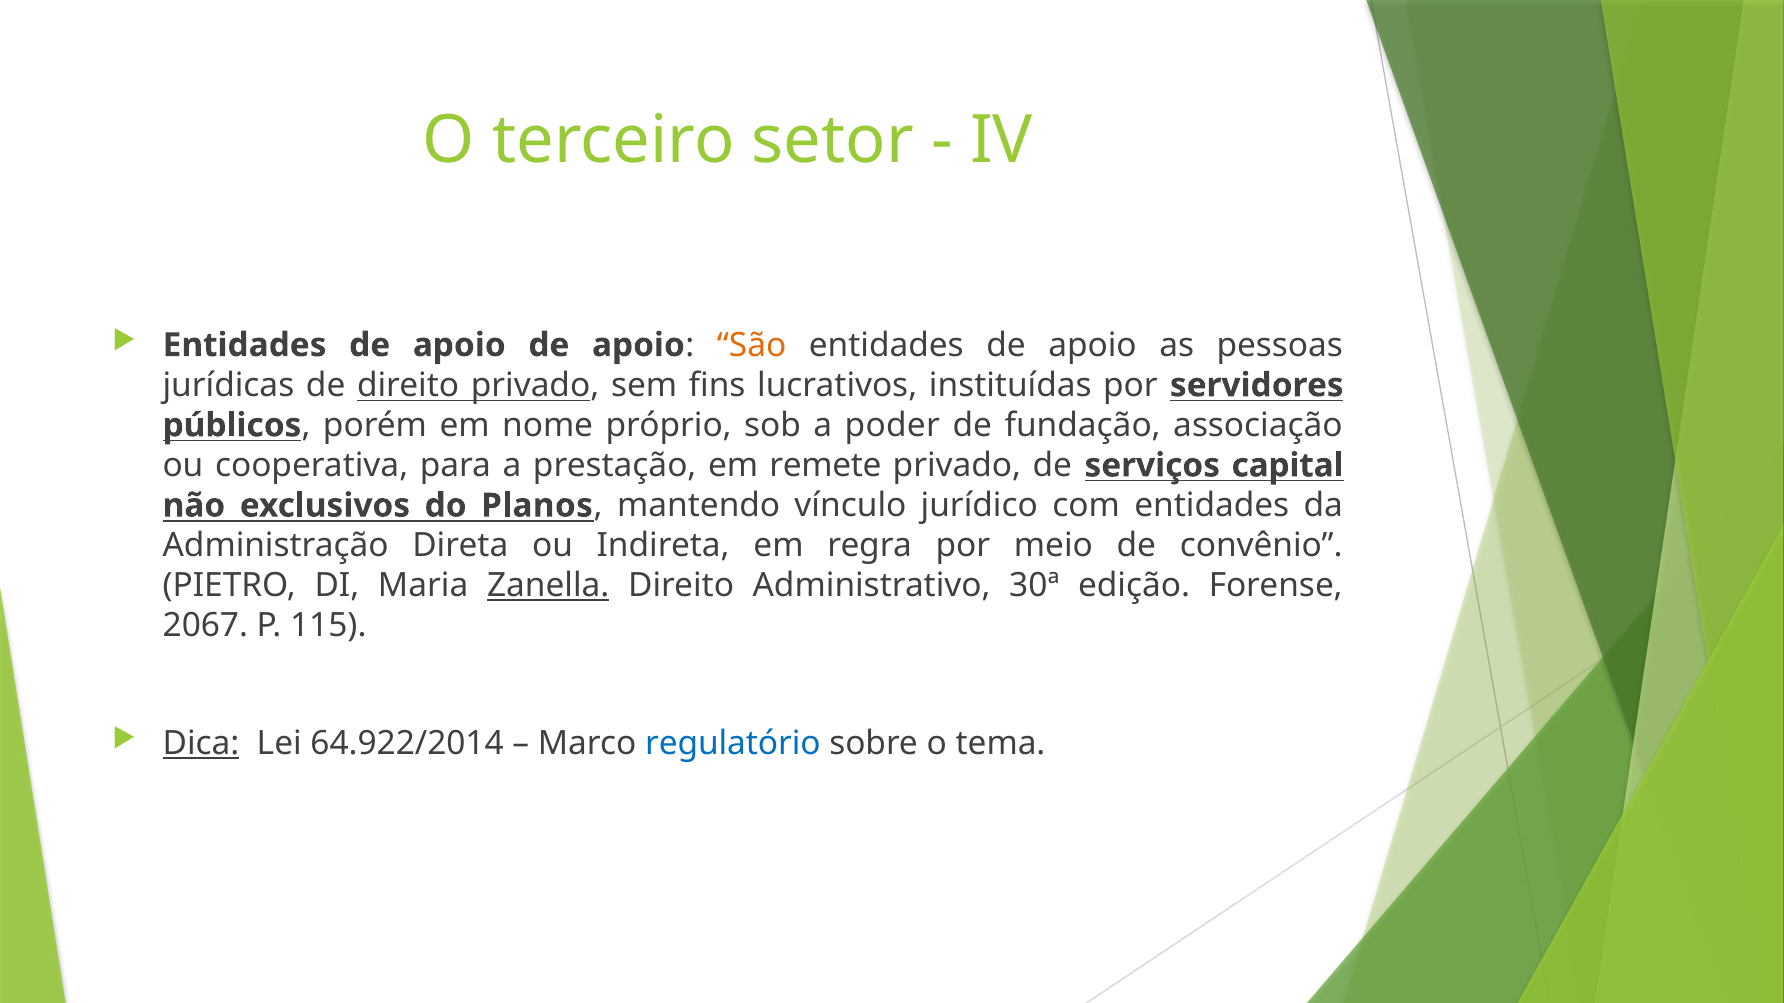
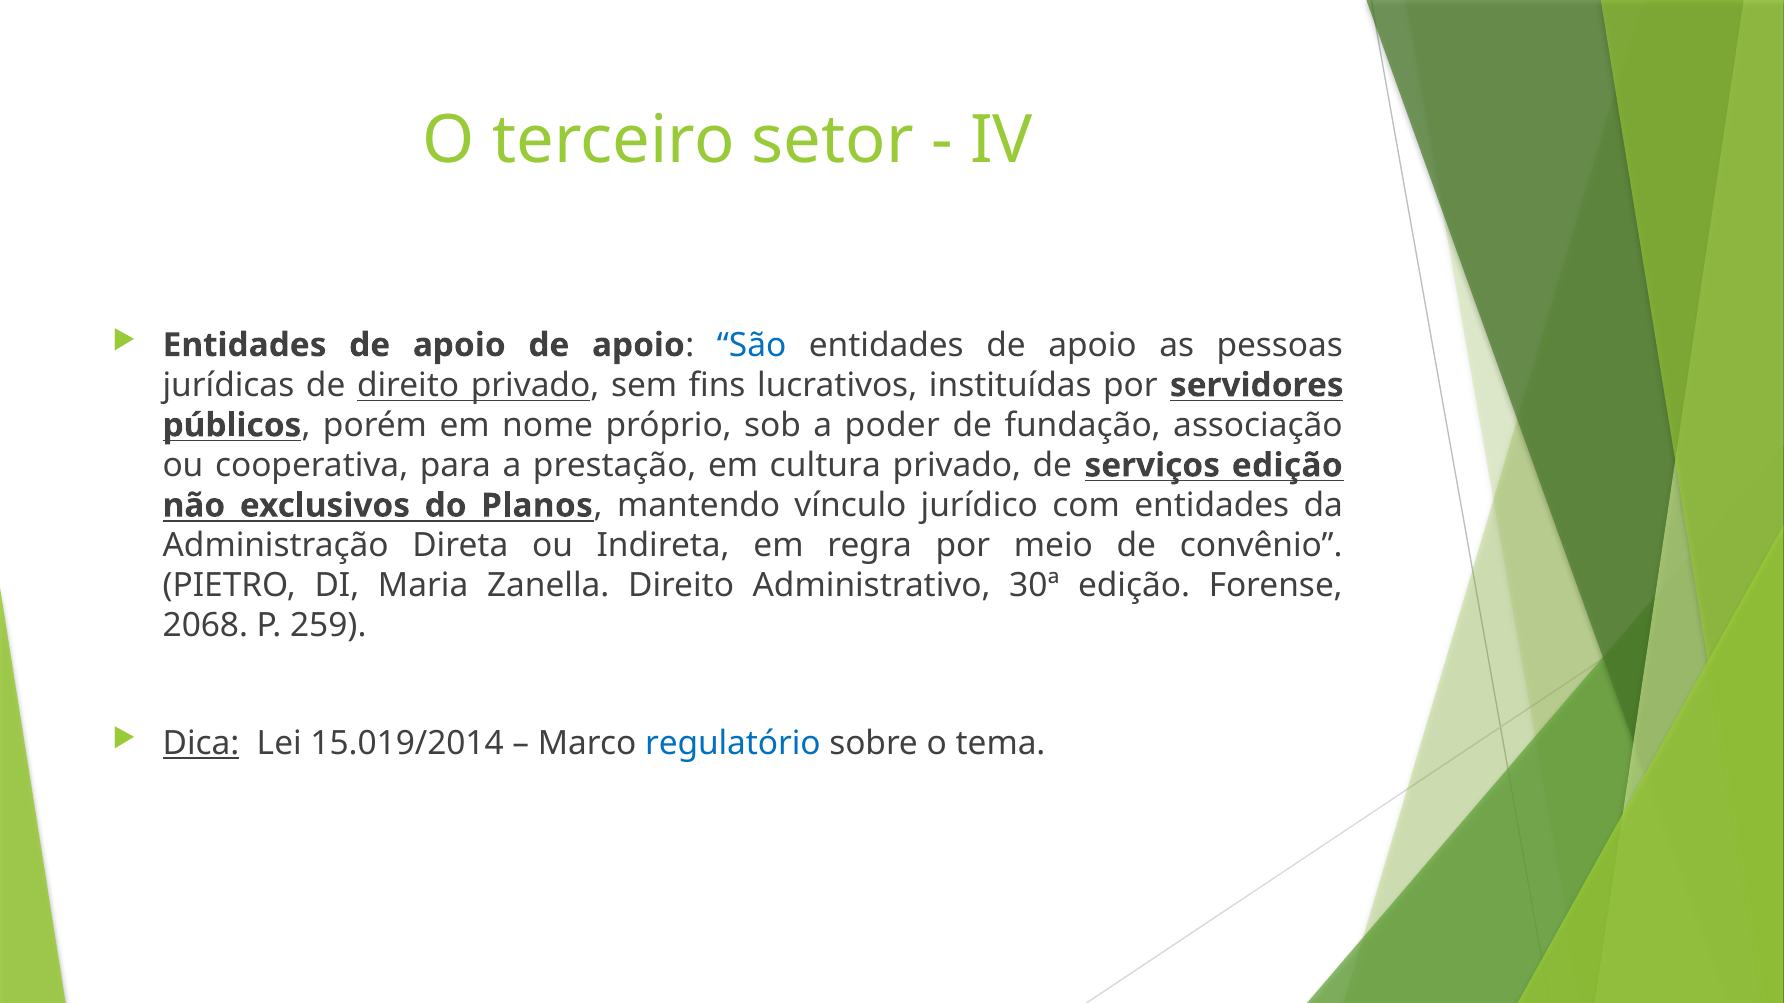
São colour: orange -> blue (752, 345)
remete: remete -> cultura (825, 466)
serviços capital: capital -> edição (1287, 466)
Zanella underline: present -> none (548, 586)
2067: 2067 -> 2068 (205, 626)
115: 115 -> 259 (328, 626)
64.922/2014: 64.922/2014 -> 15.019/2014 (407, 744)
